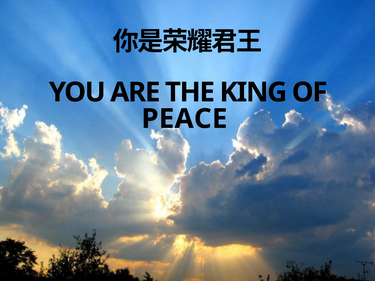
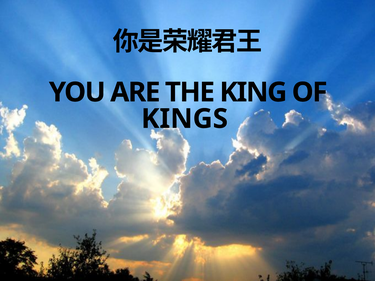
PEACE: PEACE -> KINGS (185, 119)
